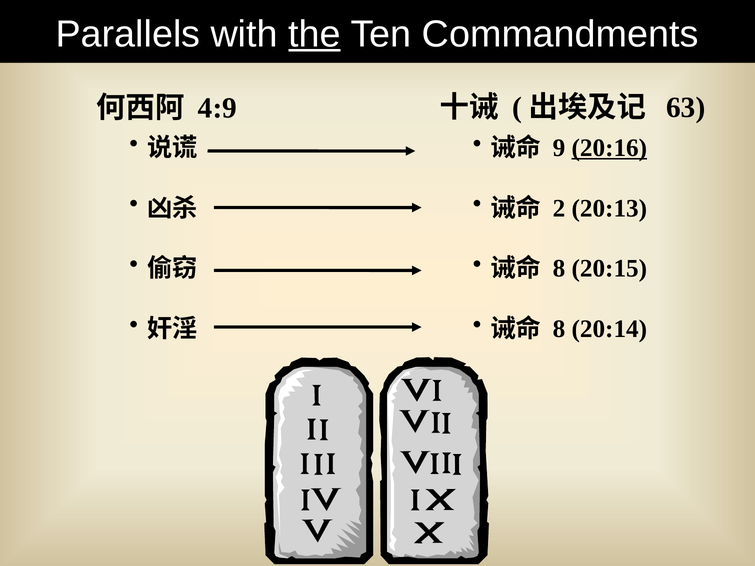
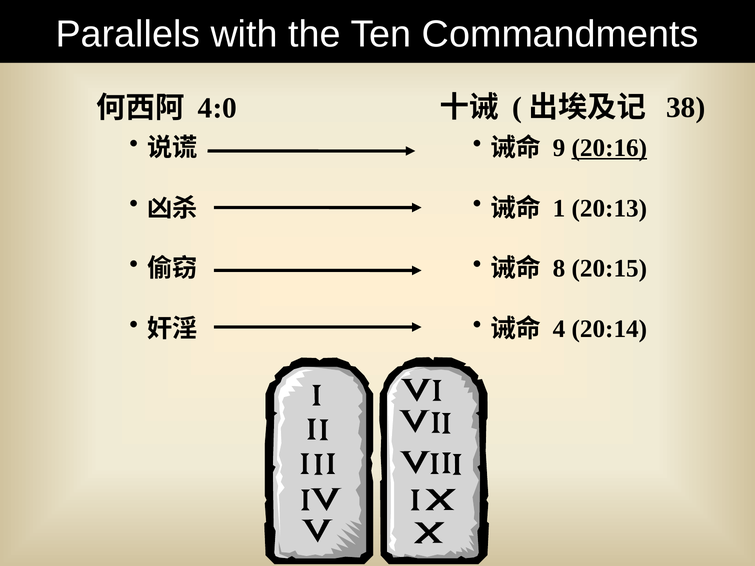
the underline: present -> none (314, 34)
4:9: 4:9 -> 4:0 (218, 108)
63: 63 -> 38 (686, 108)
2: 2 -> 1 (559, 208)
8: 8 -> 4 (559, 329)
